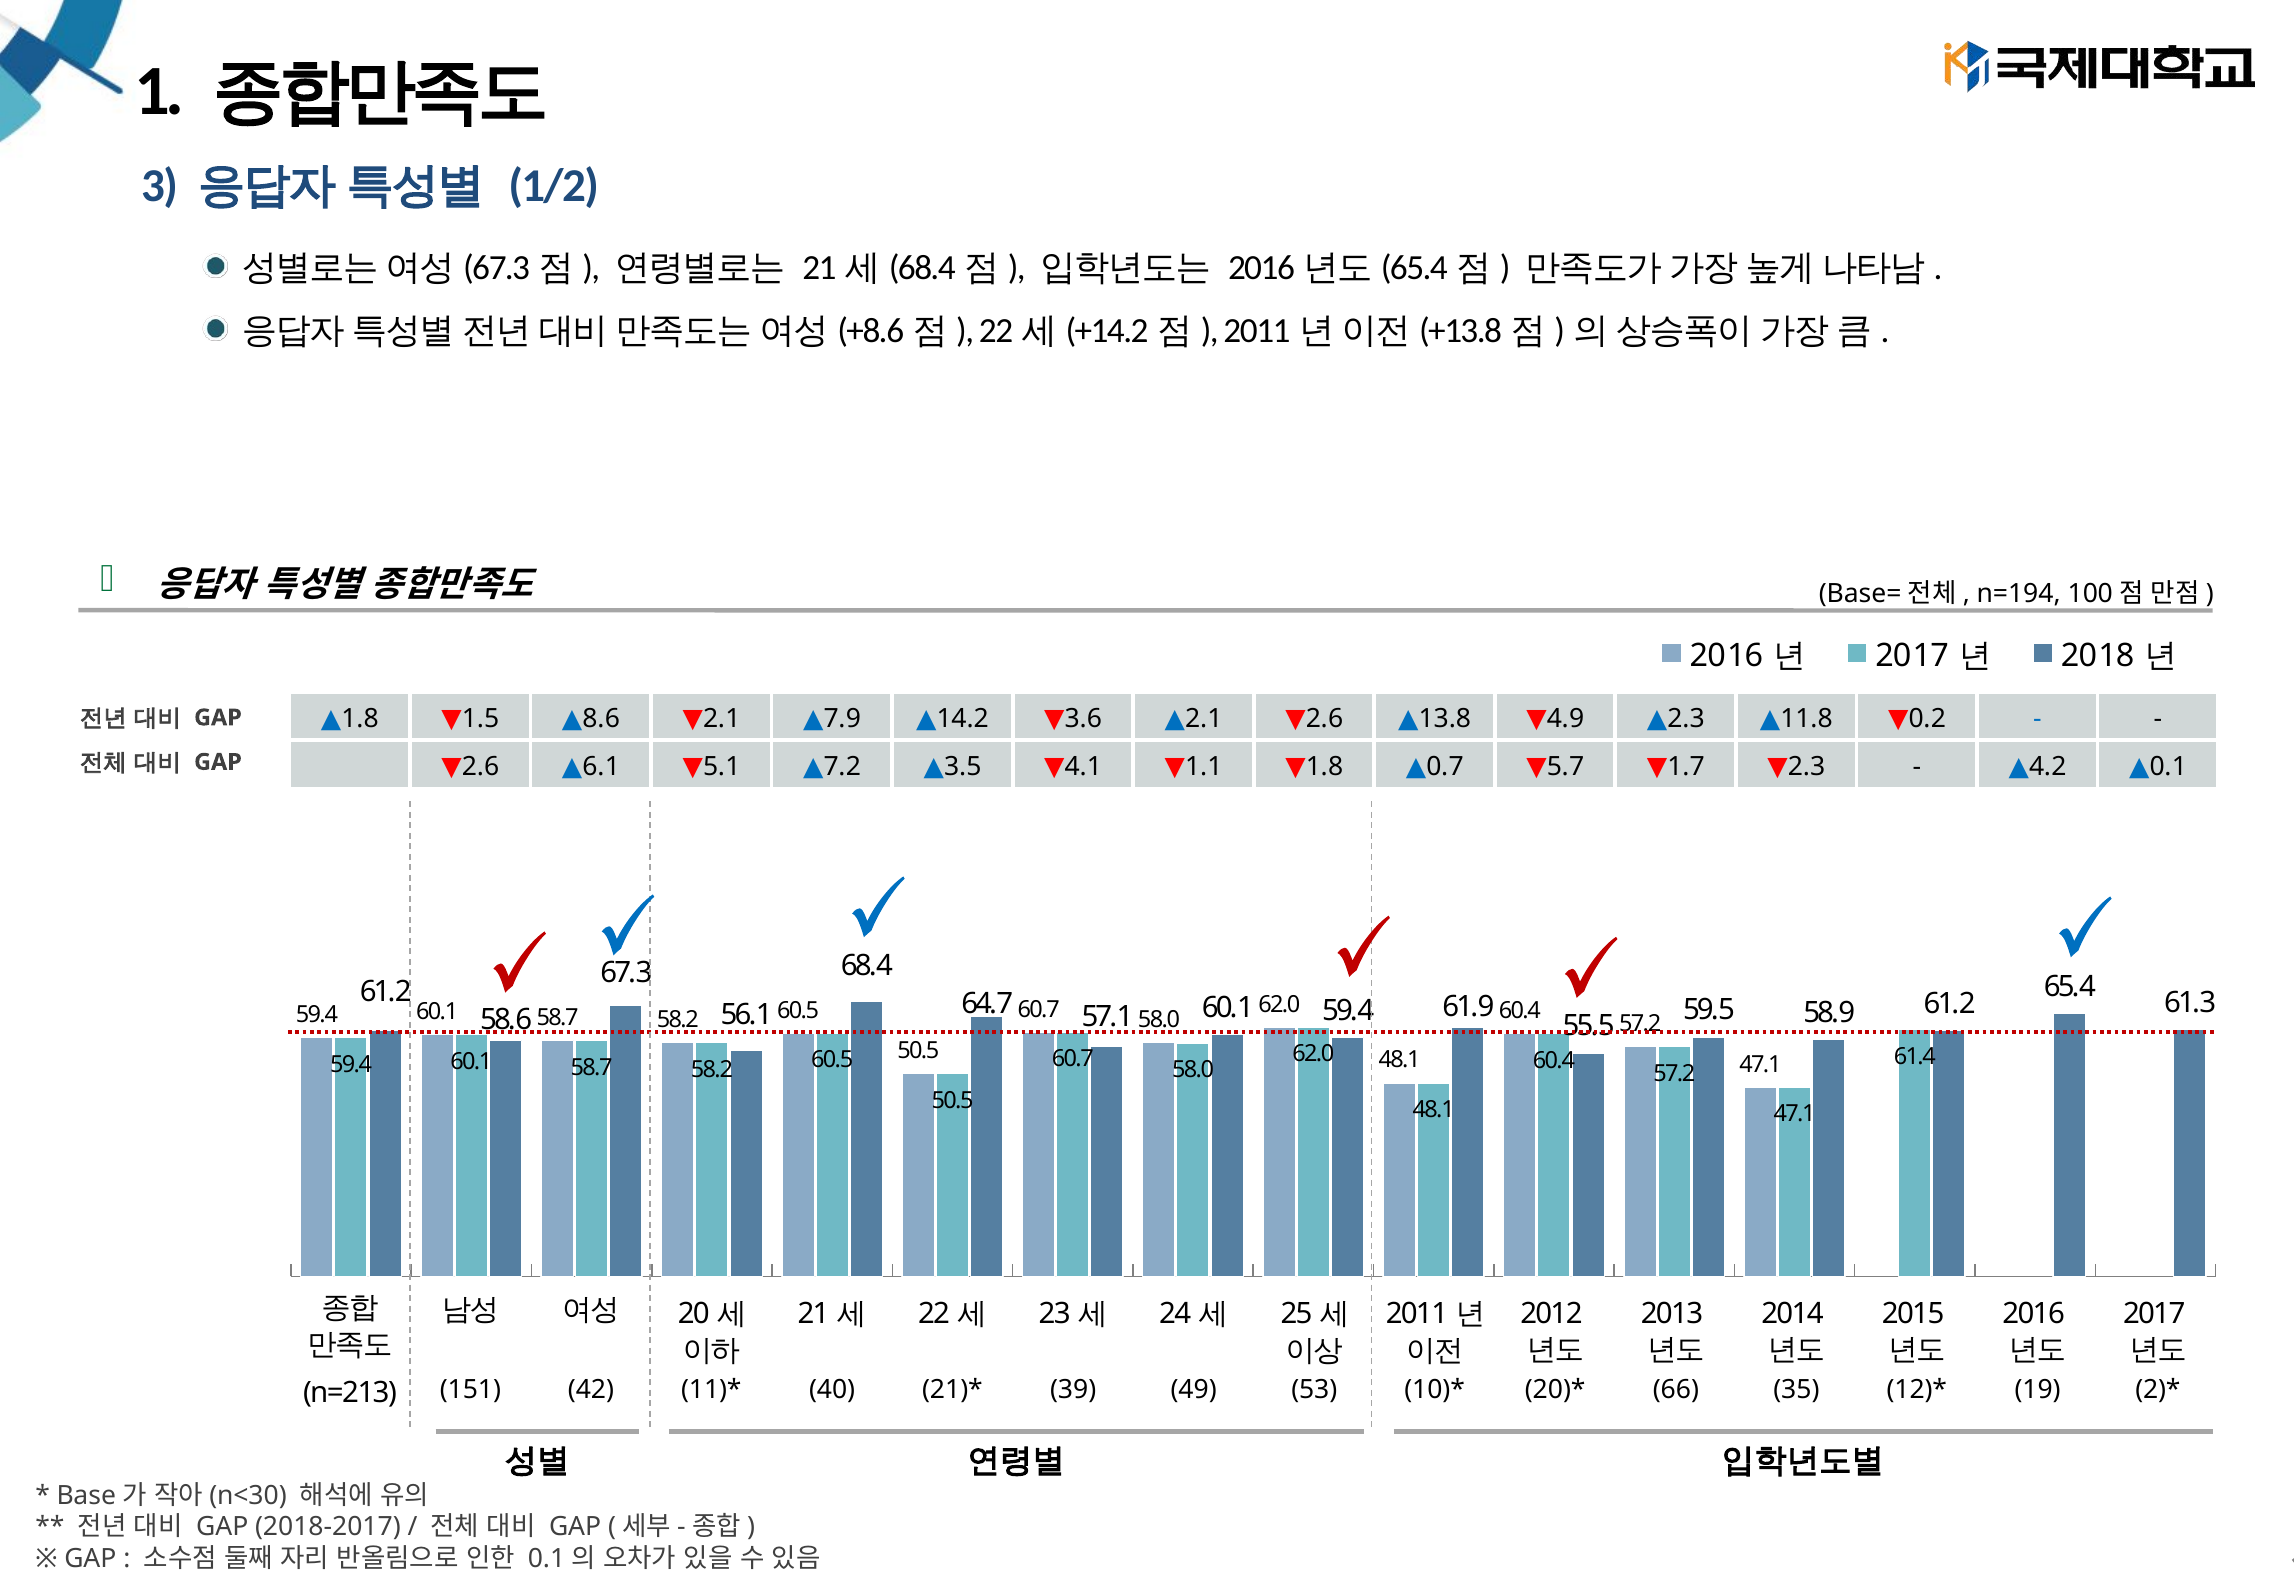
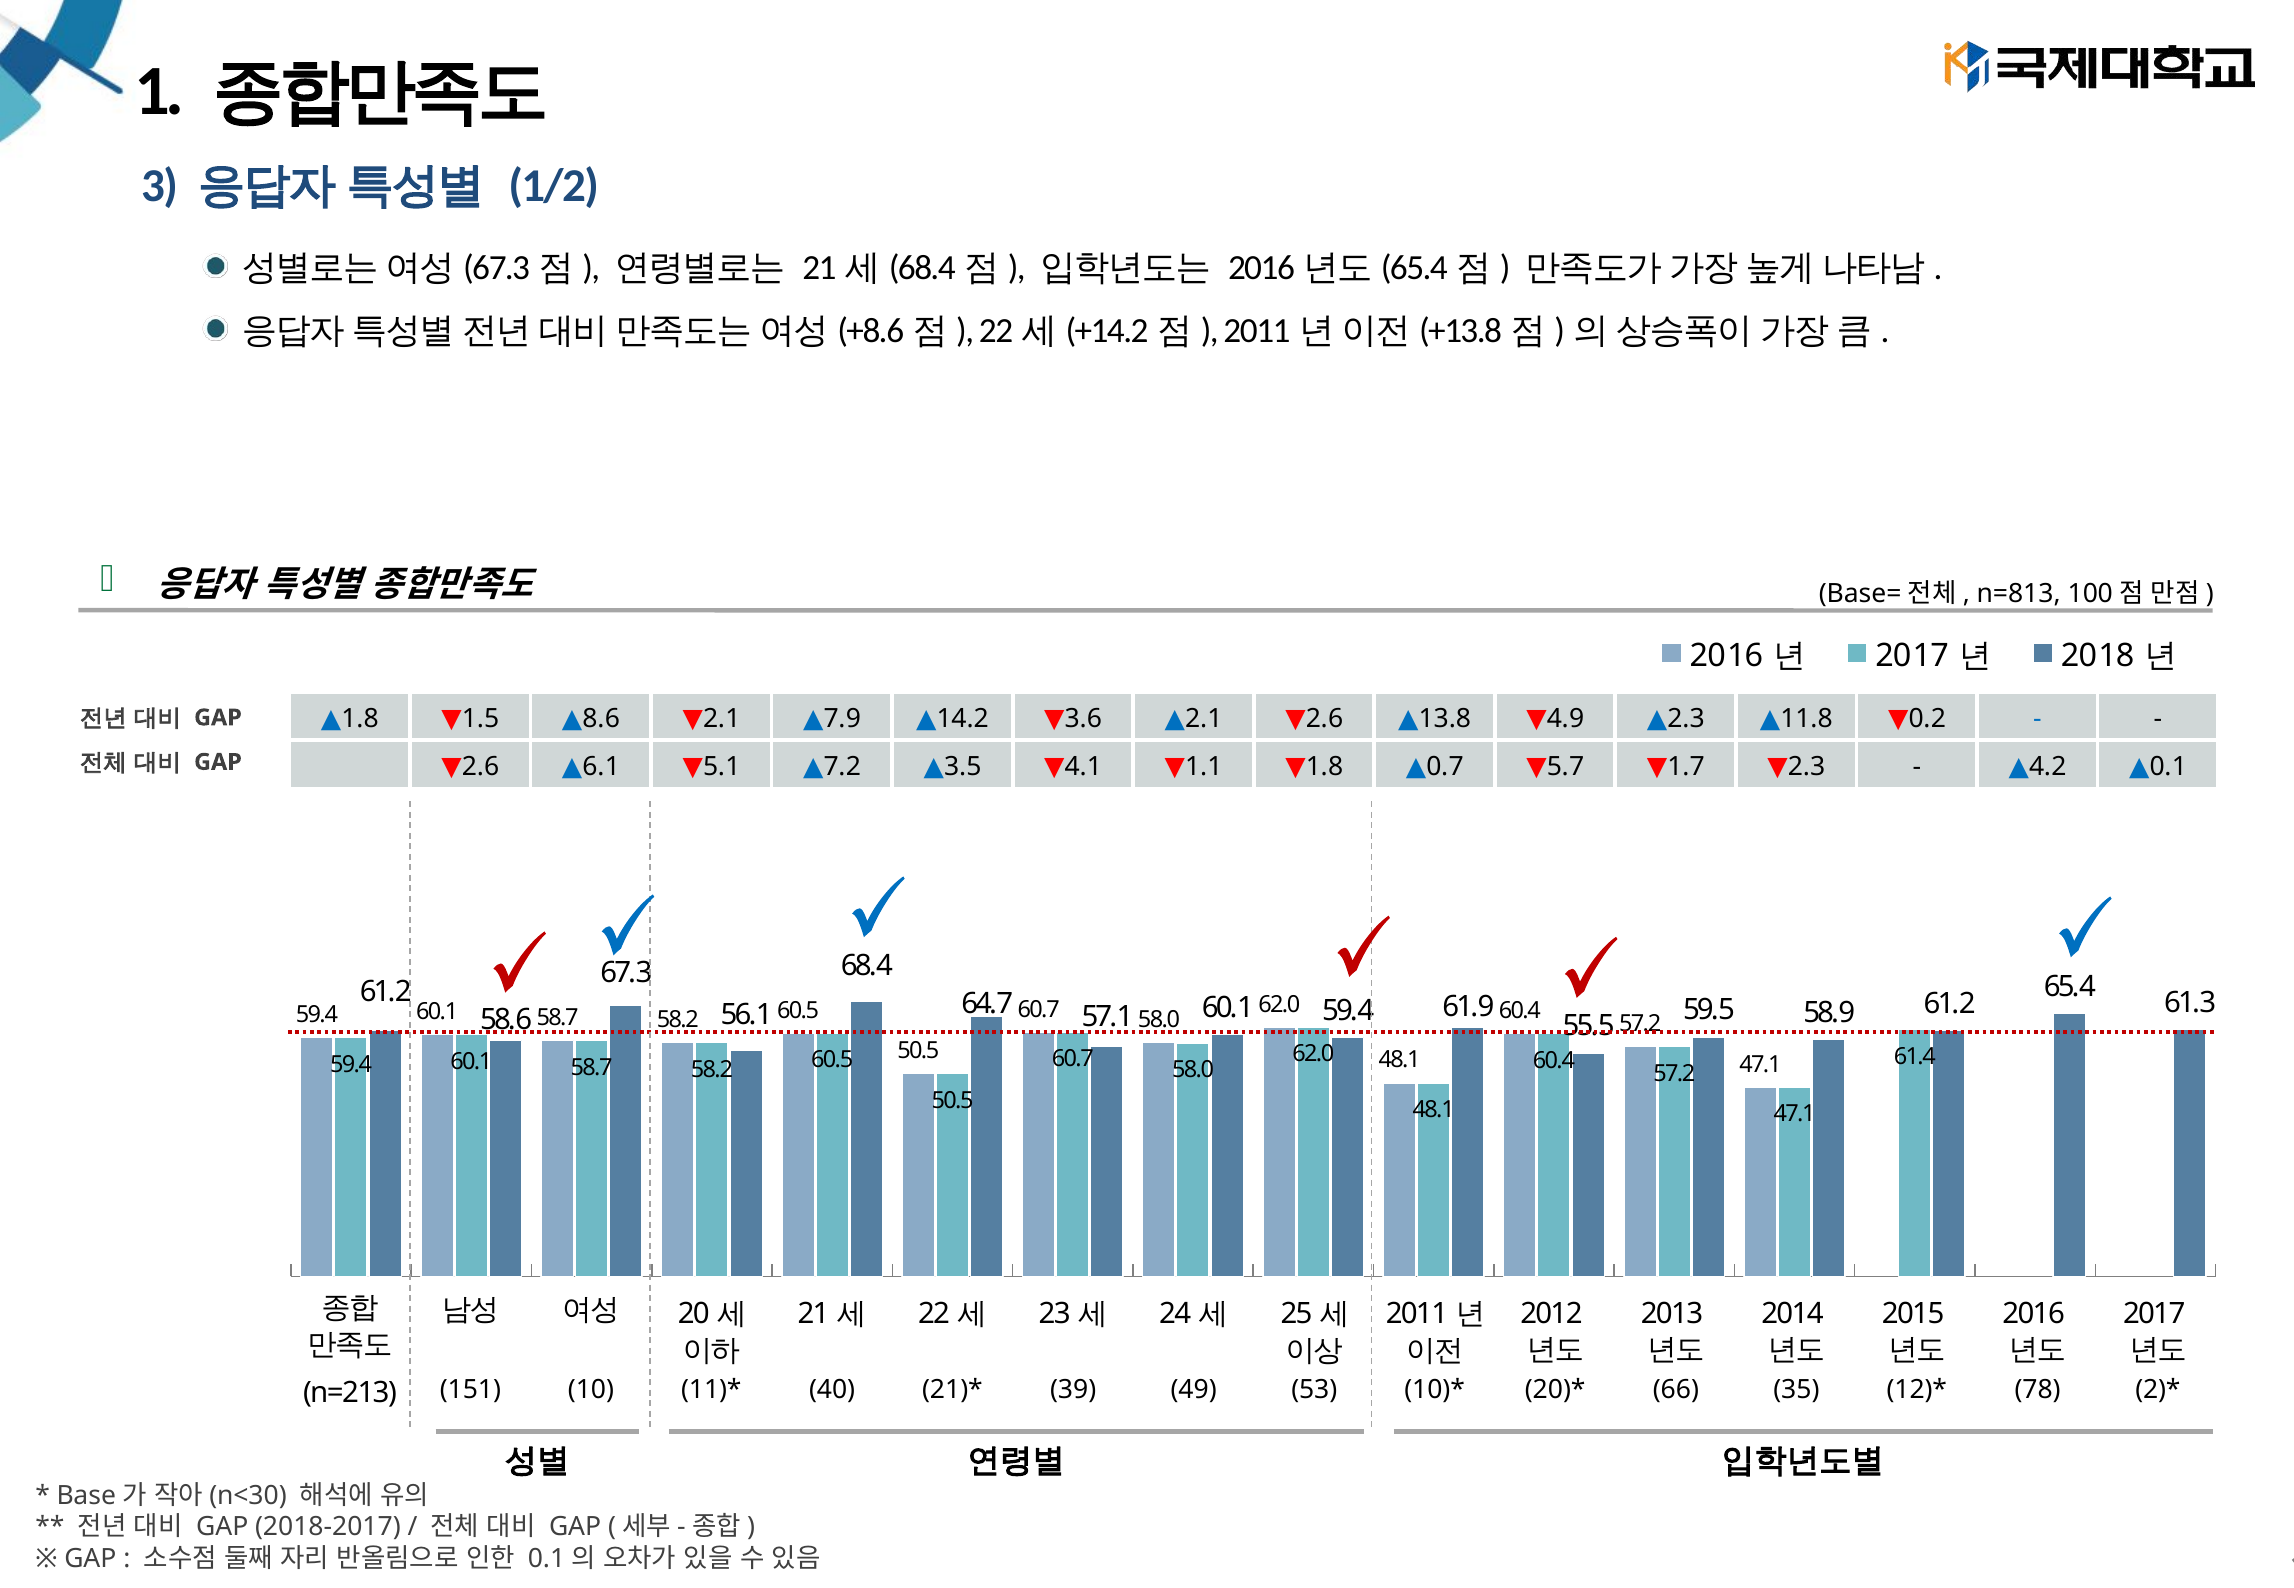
n=194: n=194 -> n=813 (2019, 594)
42: 42 -> 10 (591, 1390)
19: 19 -> 78 (2038, 1390)
